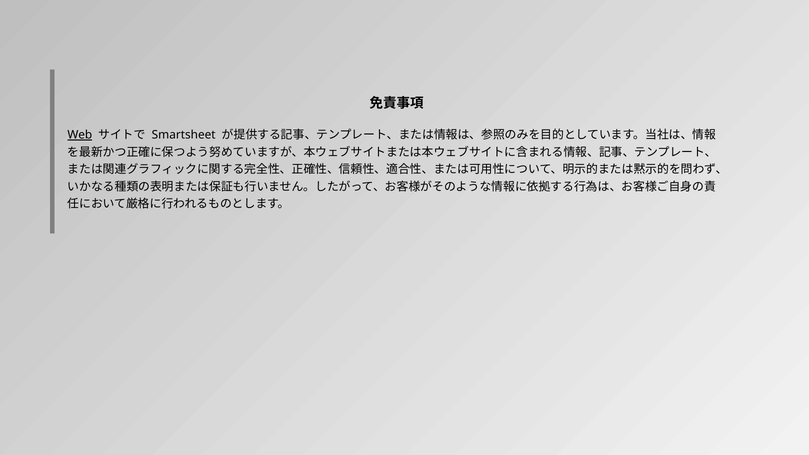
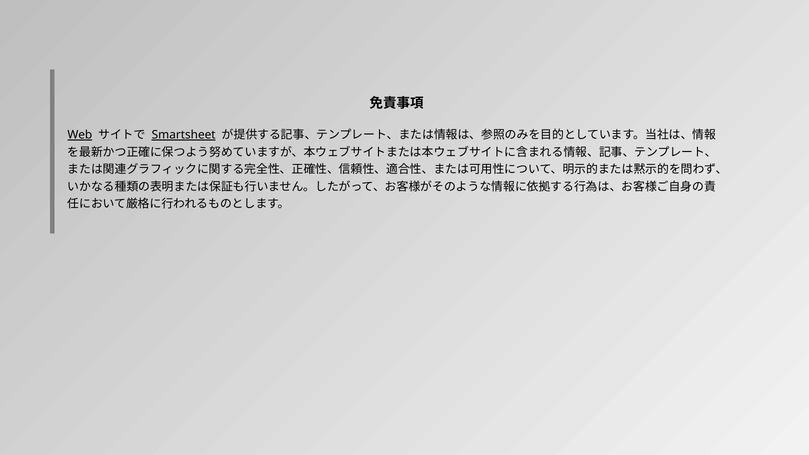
Smartsheet underline: none -> present (184, 135)
